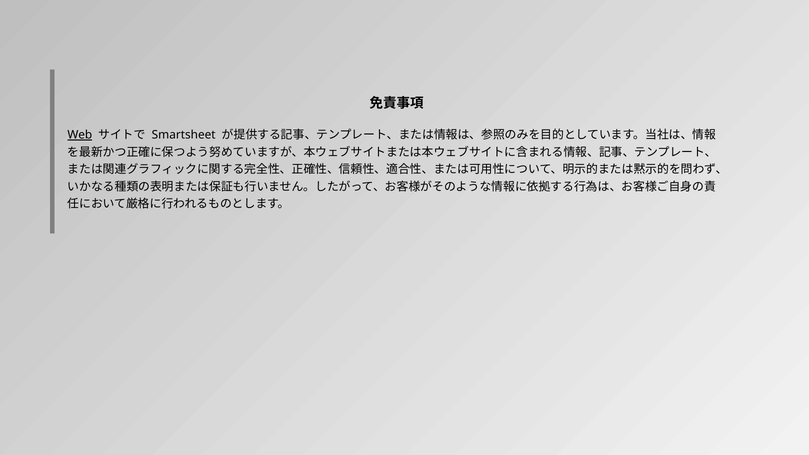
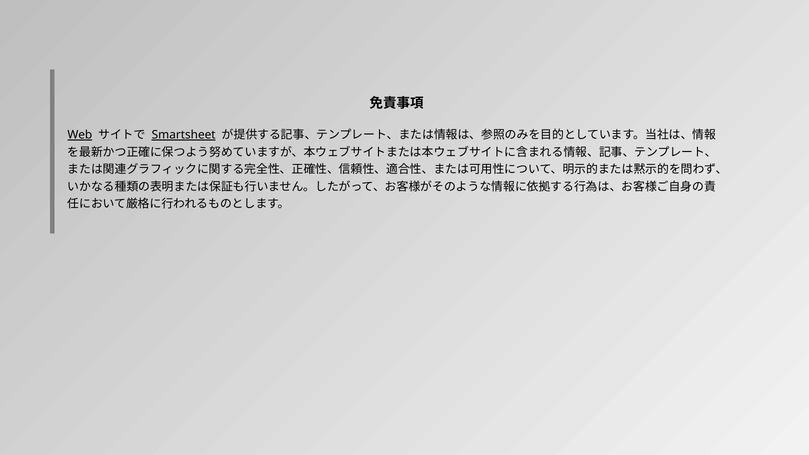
Smartsheet underline: none -> present (184, 135)
